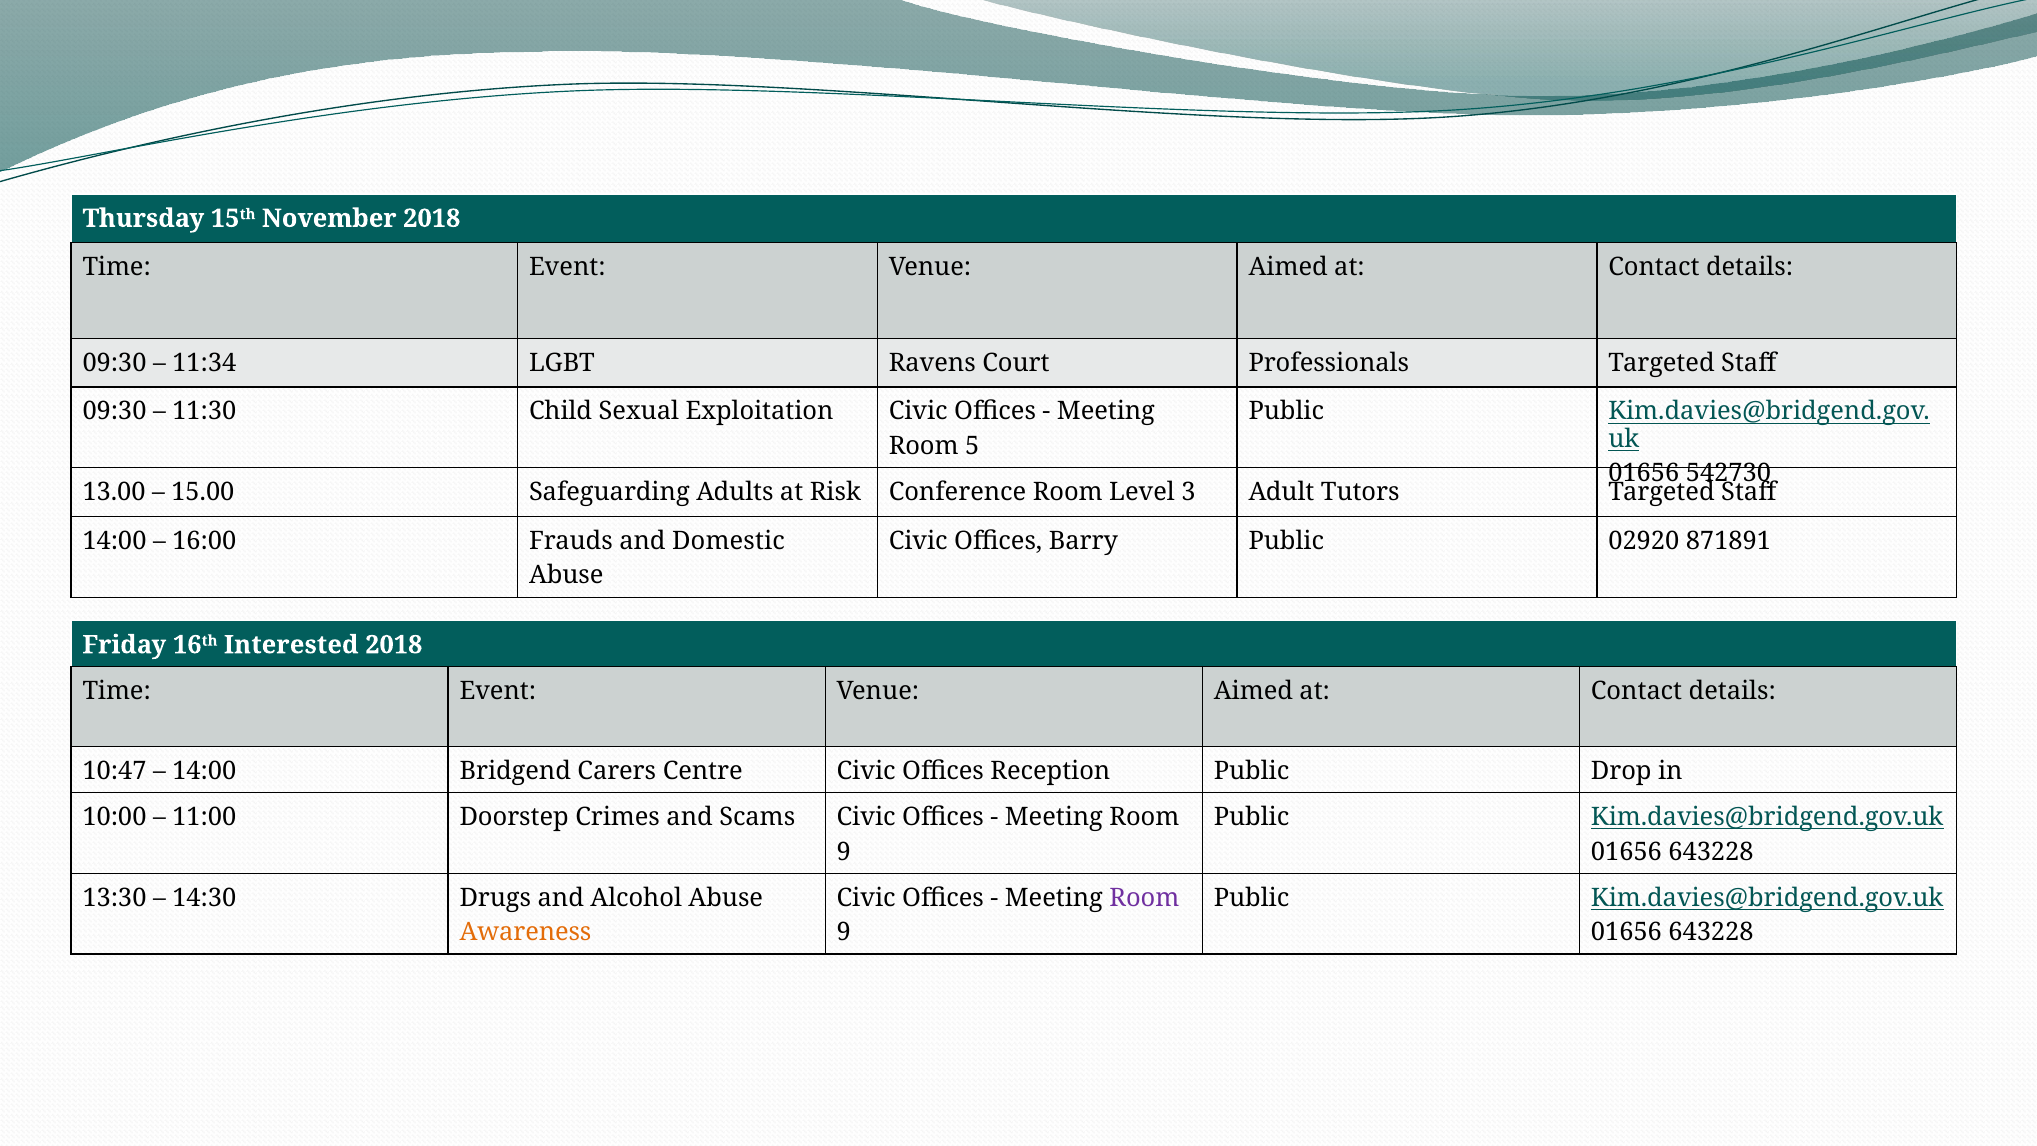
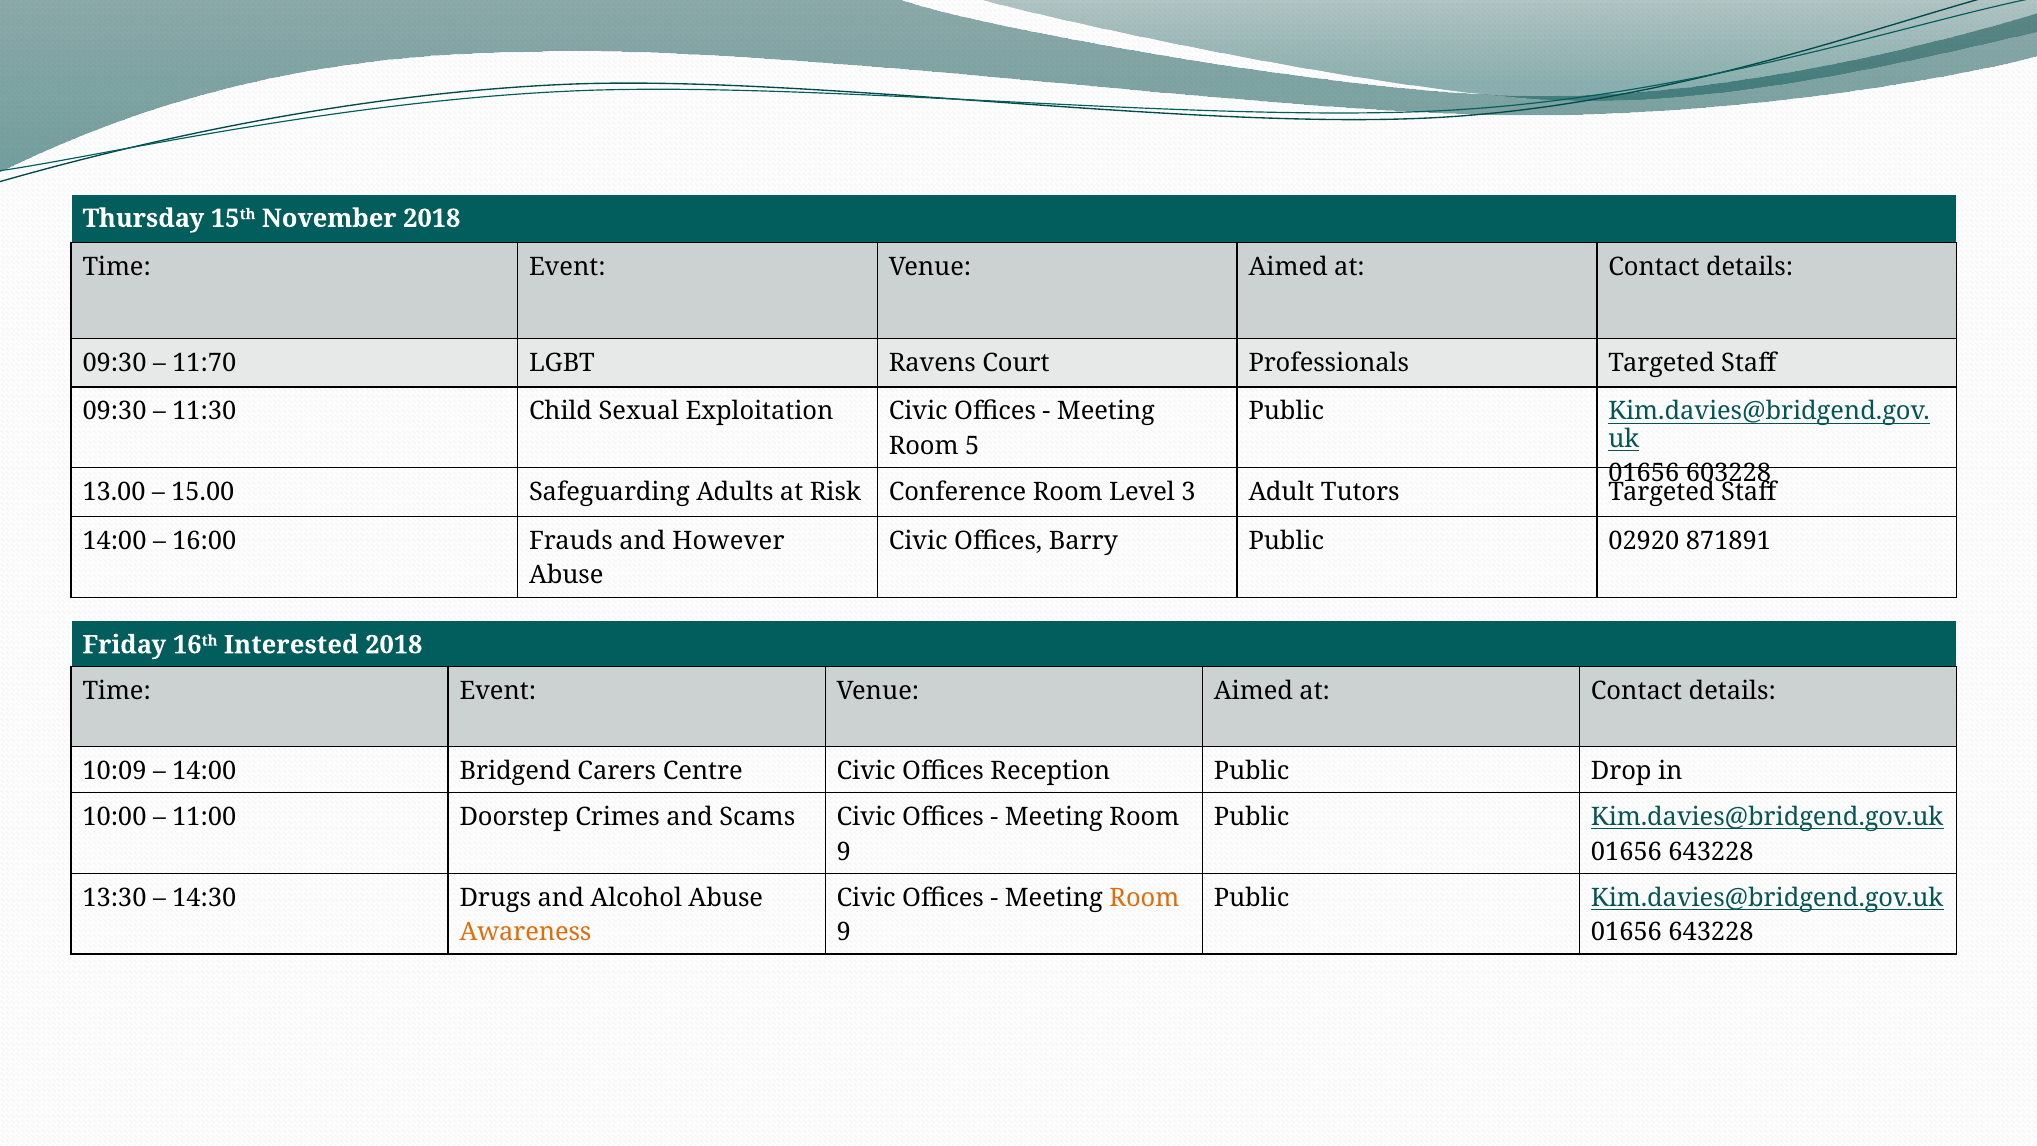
11:34: 11:34 -> 11:70 (204, 363)
542730: 542730 -> 603228 (1728, 473)
Domestic: Domestic -> However (728, 541)
10:47: 10:47 -> 10:09 (115, 771)
Room colour: purple -> orange (1144, 898)
